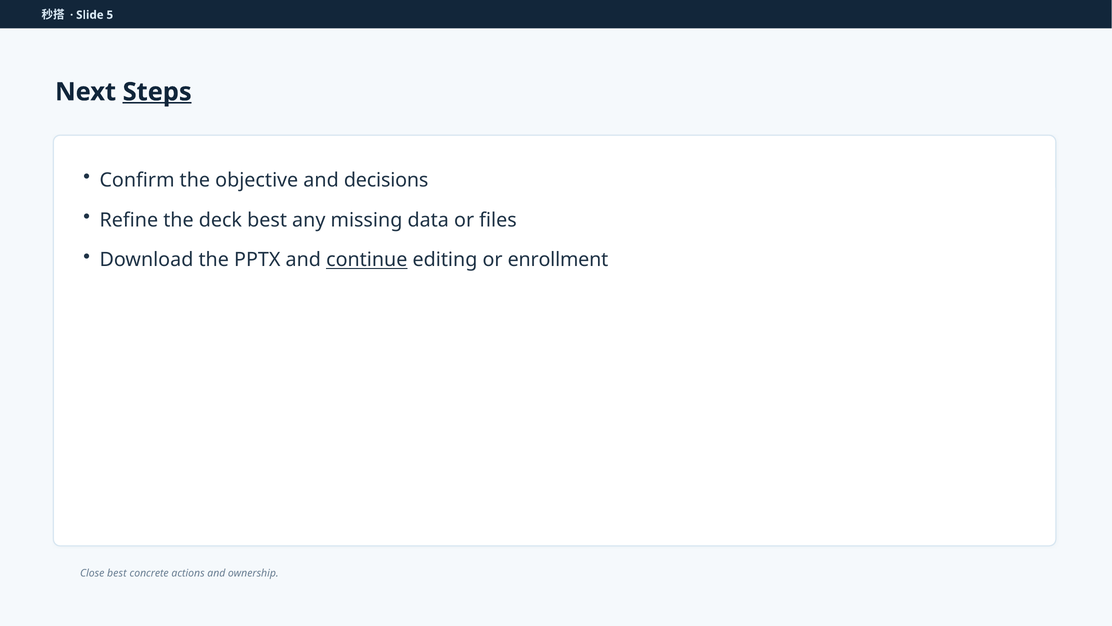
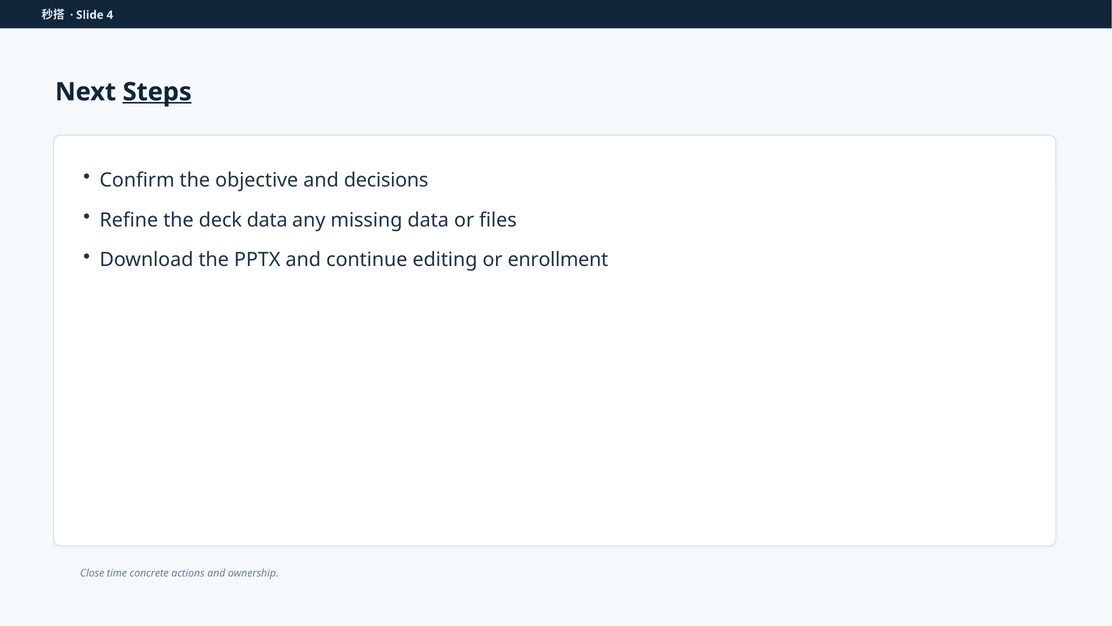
5: 5 -> 4 (110, 15)
deck best: best -> data (267, 220)
continue underline: present -> none (367, 260)
Close best: best -> time (117, 573)
